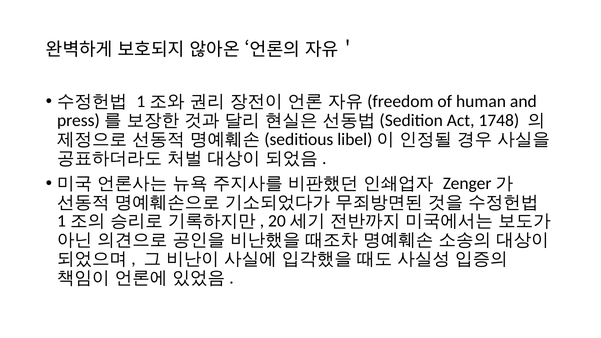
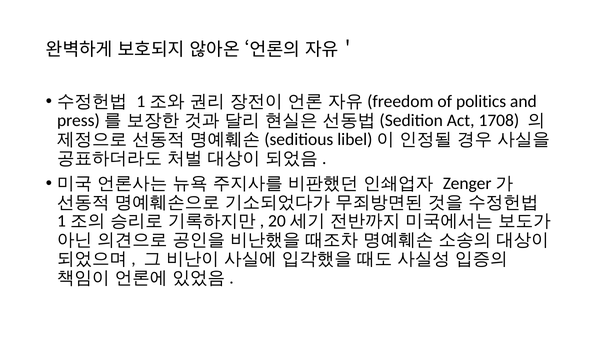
human: human -> politics (481, 102)
1748: 1748 -> 1708 (499, 120)
